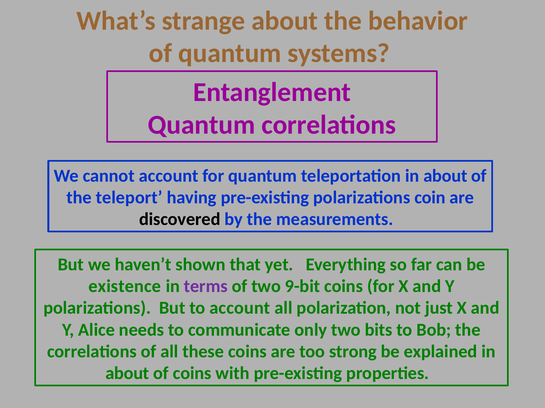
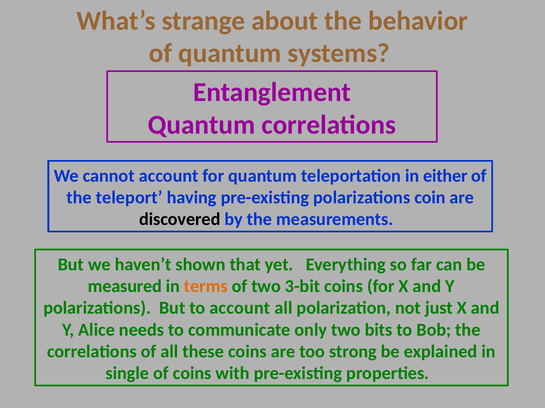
teleportation in about: about -> either (445, 176)
existence: existence -> measured (125, 287)
terms colour: purple -> orange (206, 287)
9-bit: 9-bit -> 3-bit (302, 287)
about: about -> single (127, 374)
